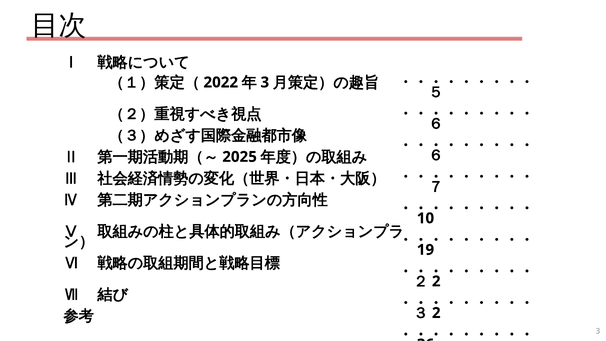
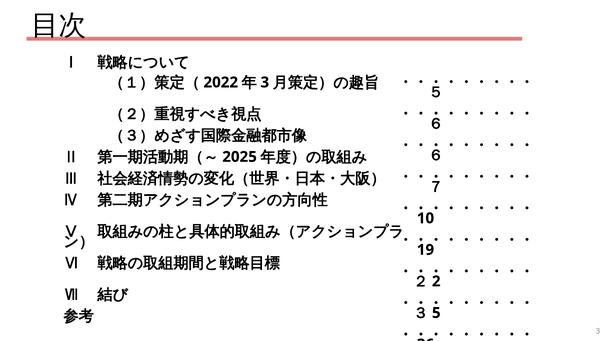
2: 2 -> 5 (436, 313)
